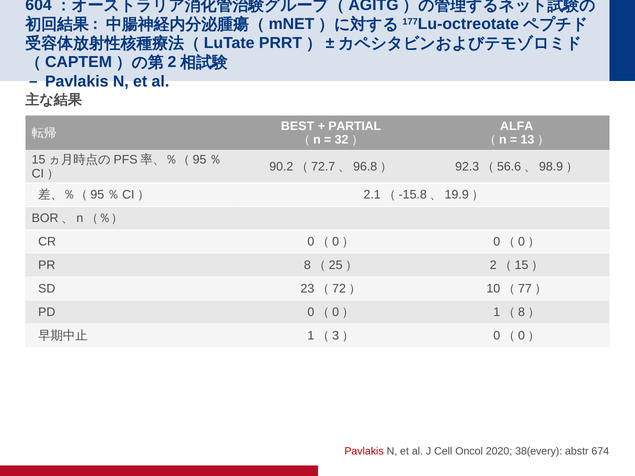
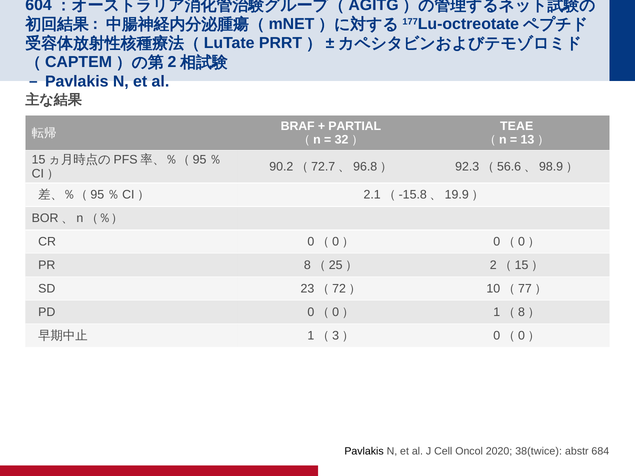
BEST: BEST -> BRAF (298, 126)
ALFA: ALFA -> TEAE (517, 126)
Pavlakis colour: red -> black (364, 452)
38(every: 38(every -> 38(twice (539, 452)
674: 674 -> 684 (600, 452)
